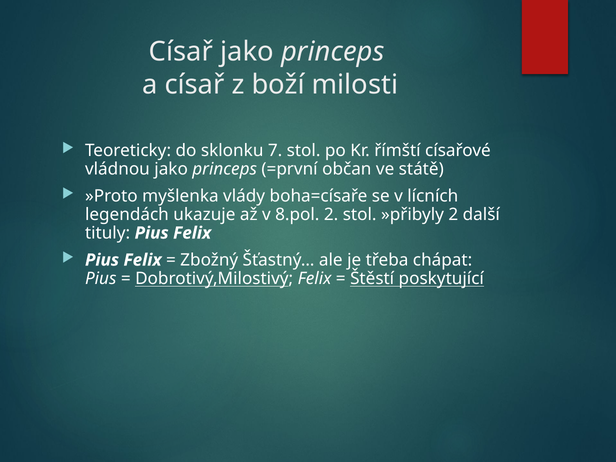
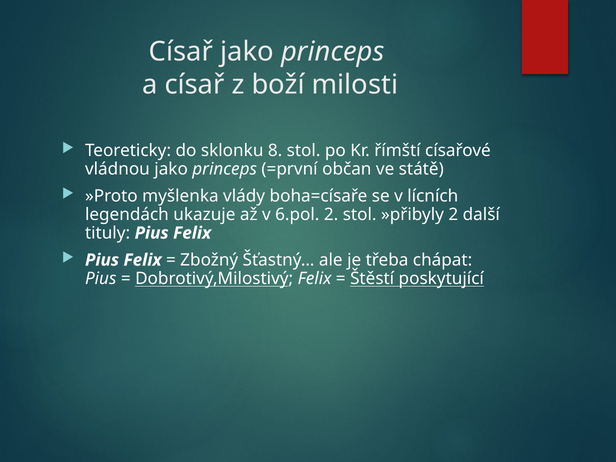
7: 7 -> 8 (275, 151)
8.pol: 8.pol -> 6.pol (297, 215)
